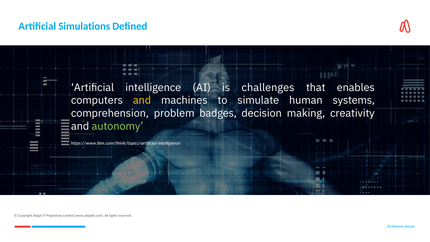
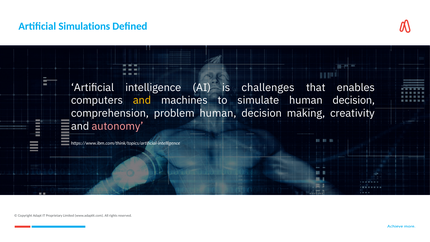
simulate human systems: systems -> decision (354, 100)
problem badges: badges -> human (218, 113)
autonomy colour: light green -> pink (117, 126)
